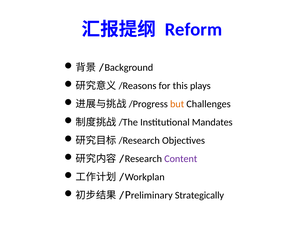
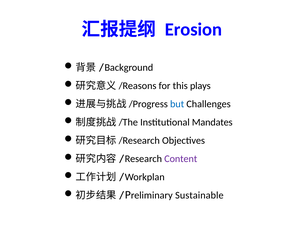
Reform: Reform -> Erosion (193, 29)
but colour: orange -> blue (177, 104)
Strategically: Strategically -> Sustainable (199, 195)
